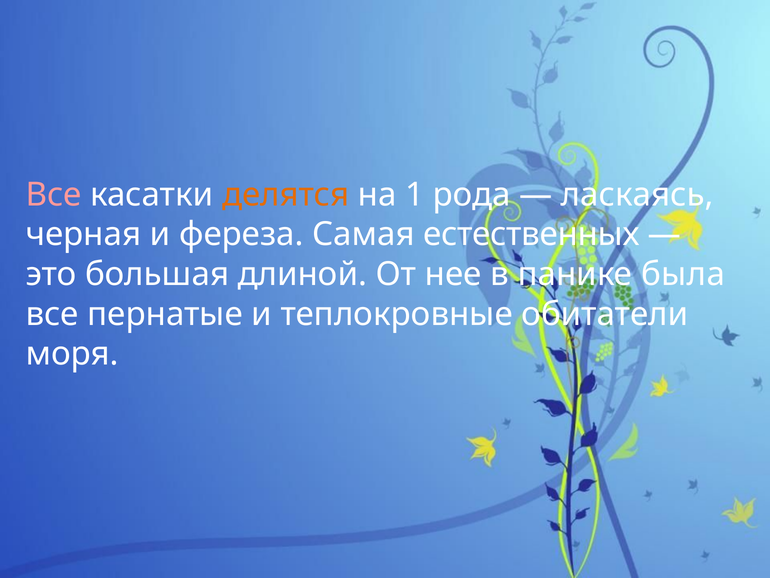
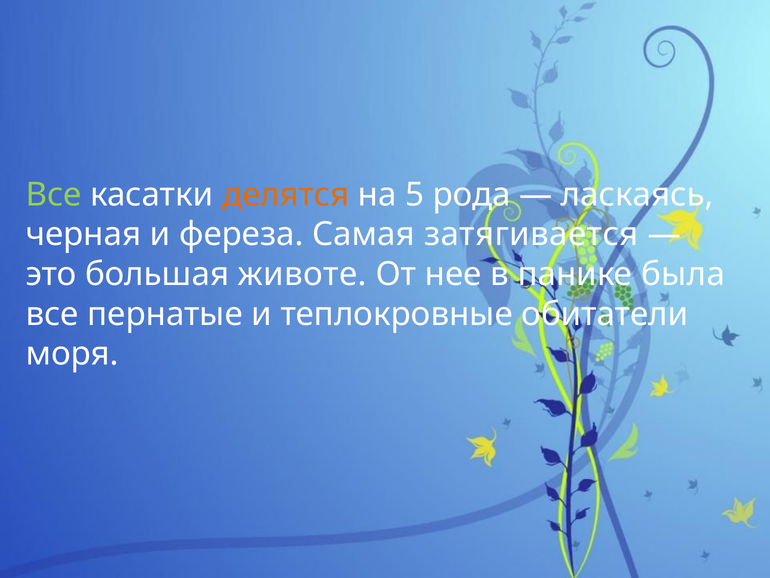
Все colour: pink -> light green (54, 195)
1: 1 -> 5 (415, 195)
естественных: естественных -> затягивается (531, 234)
длиной: длиной -> животе (302, 274)
